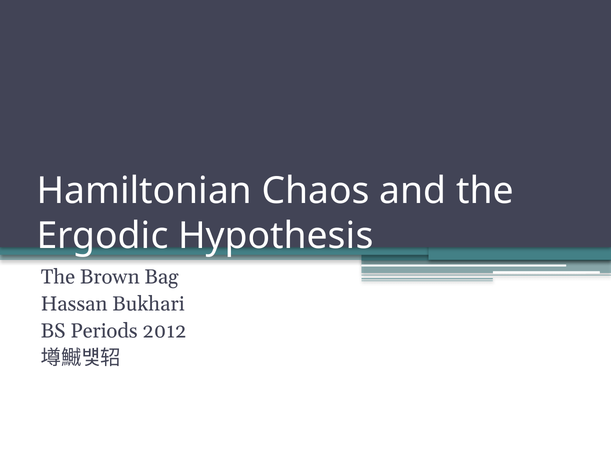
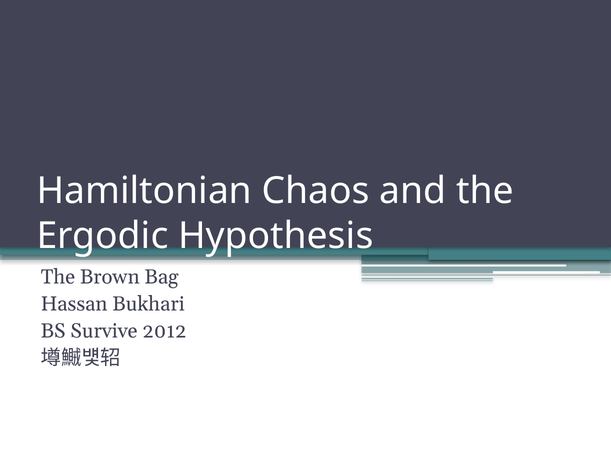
Periods: Periods -> Survive (104, 331)
